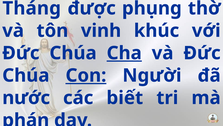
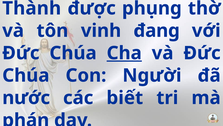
Tháng: Tháng -> Thành (32, 8)
khúc: khúc -> đang (157, 31)
Con underline: present -> none (86, 75)
